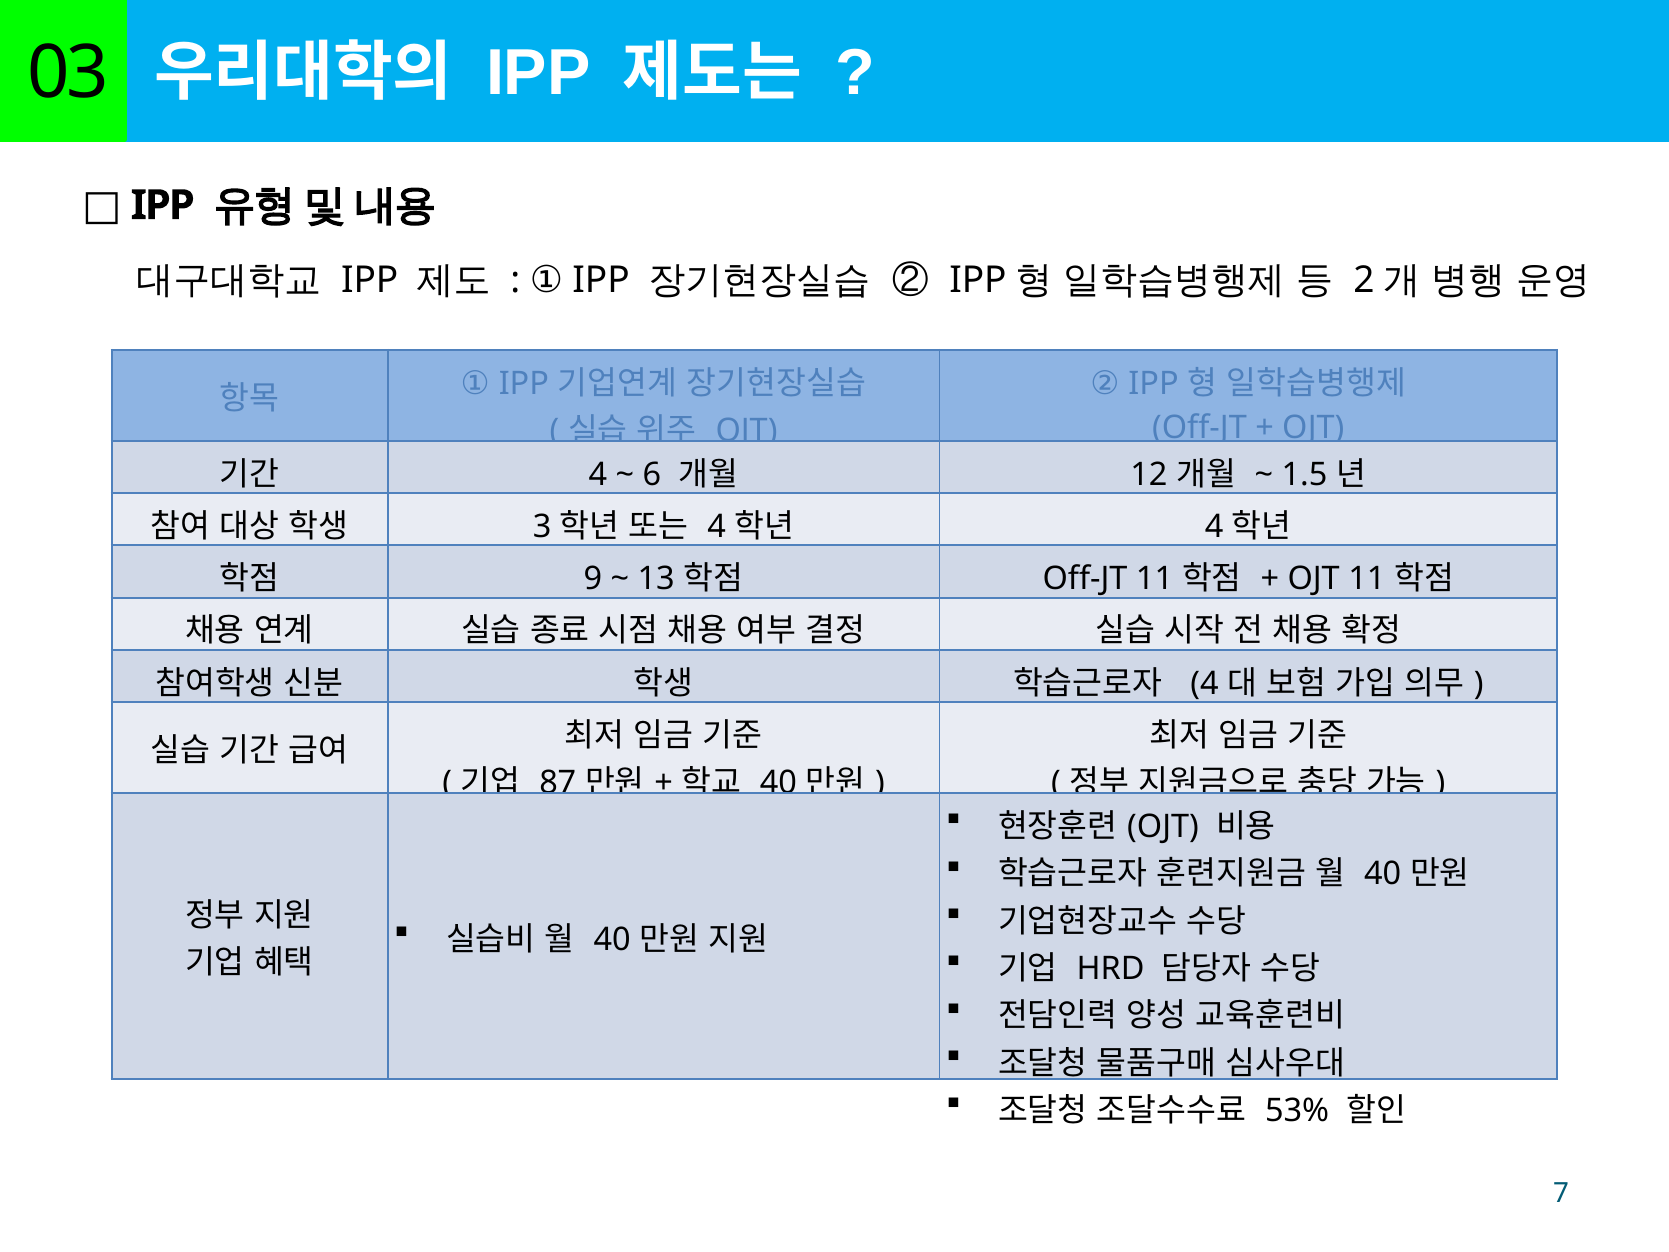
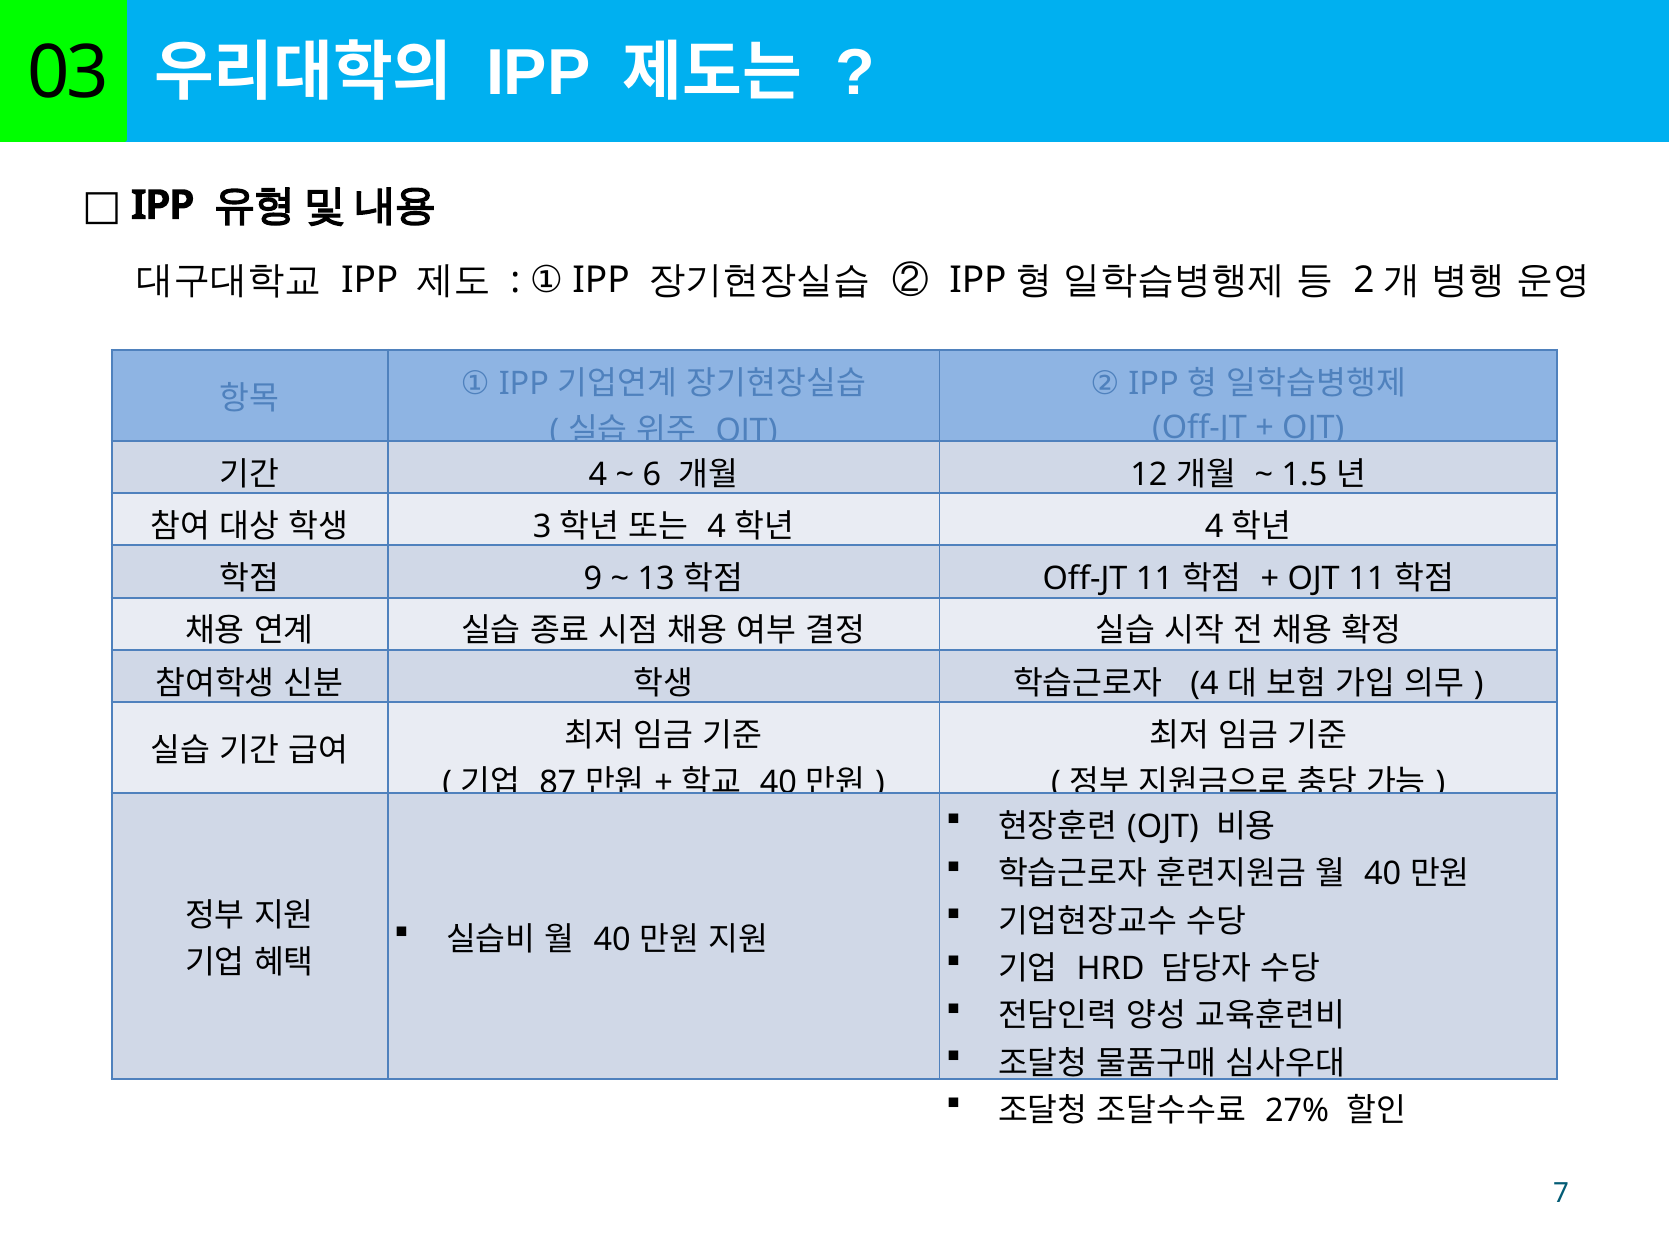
53%: 53% -> 27% (1297, 1110)
